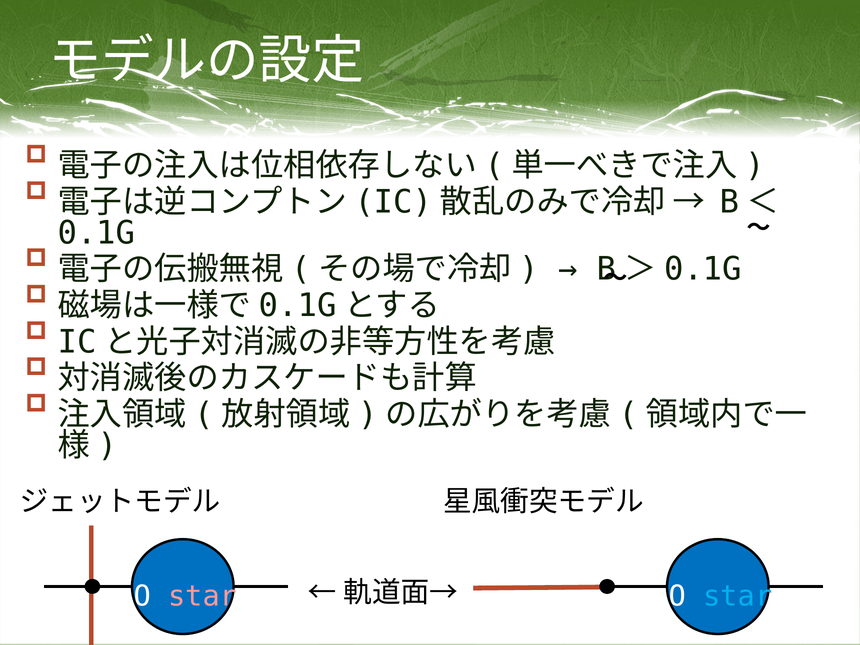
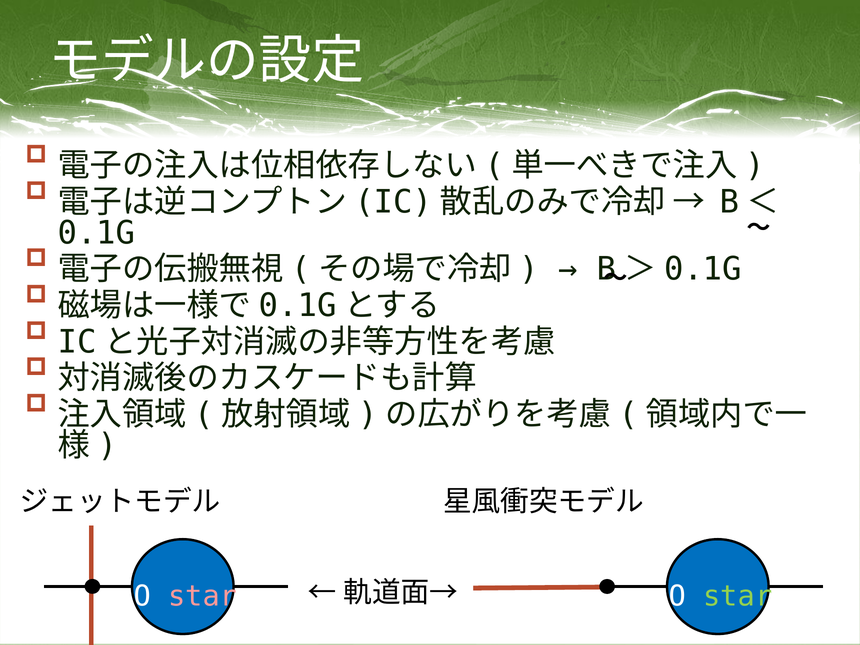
star colour: light blue -> light green (738, 596)
